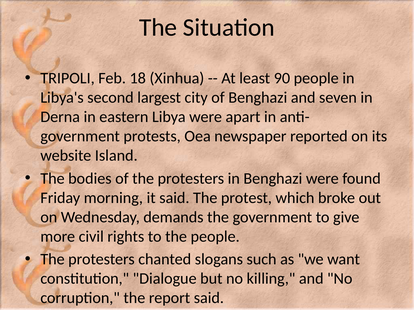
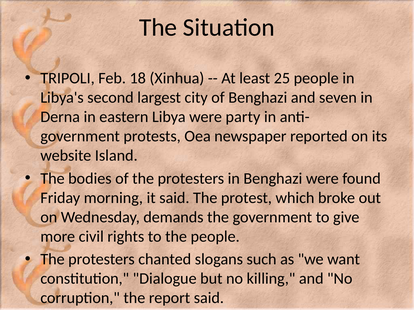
90: 90 -> 25 (282, 78)
apart: apart -> party (243, 117)
